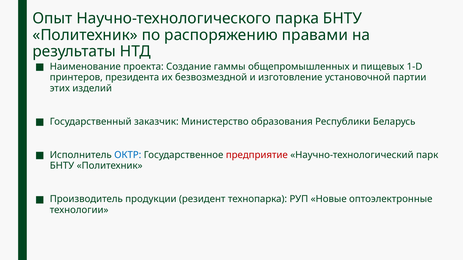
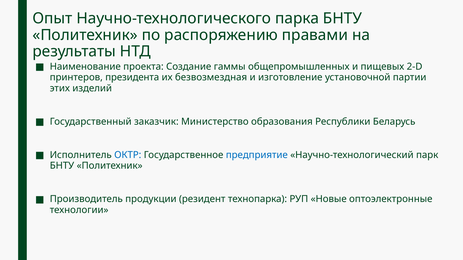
1-D: 1-D -> 2-D (415, 67)
безвозмездной: безвозмездной -> безвозмездная (211, 78)
предприятие colour: red -> blue (257, 155)
